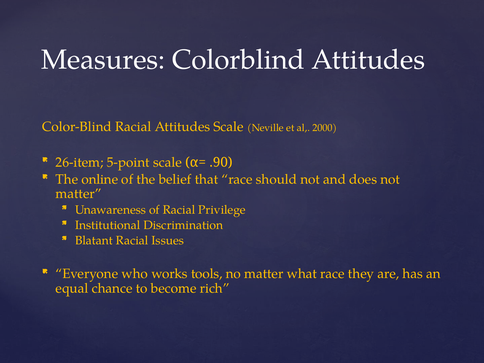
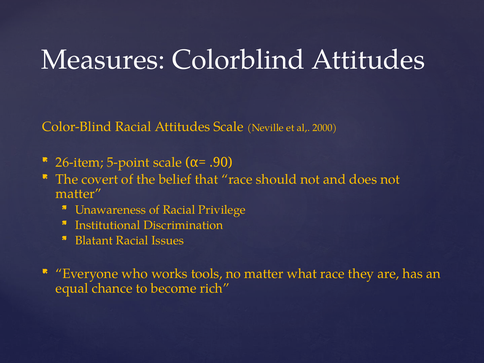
online: online -> covert (100, 179)
